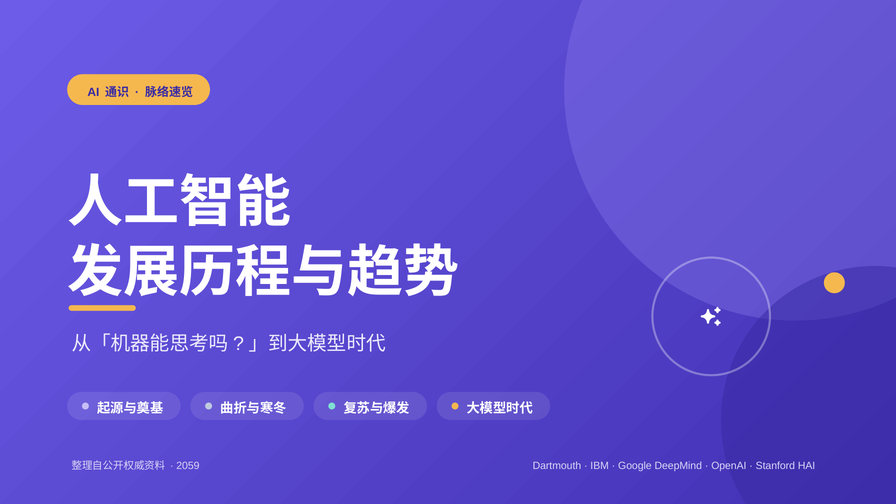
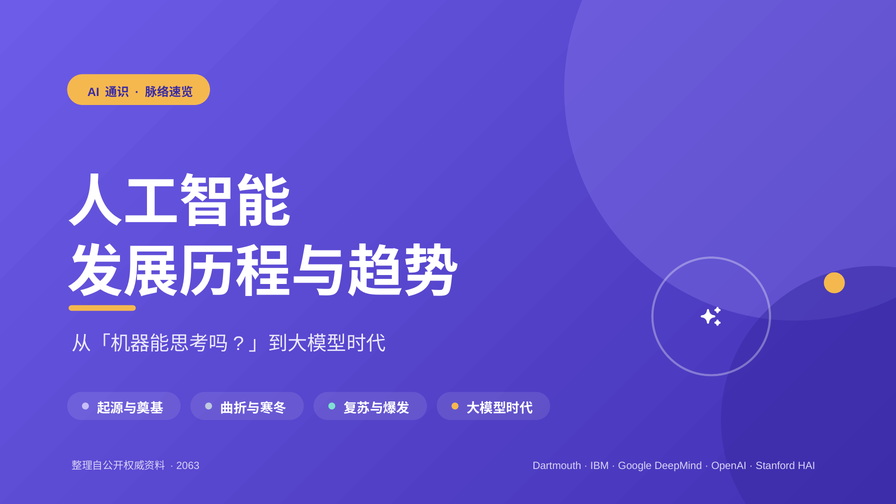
2059: 2059 -> 2063 (188, 466)
